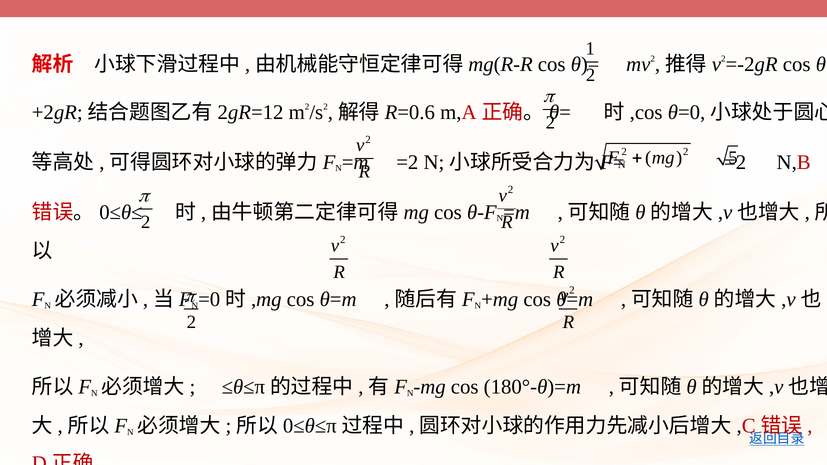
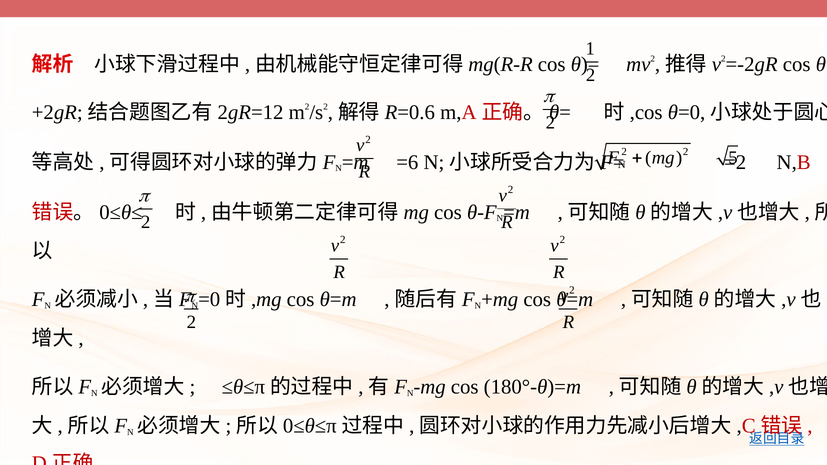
=2: =2 -> =6 (407, 162)
